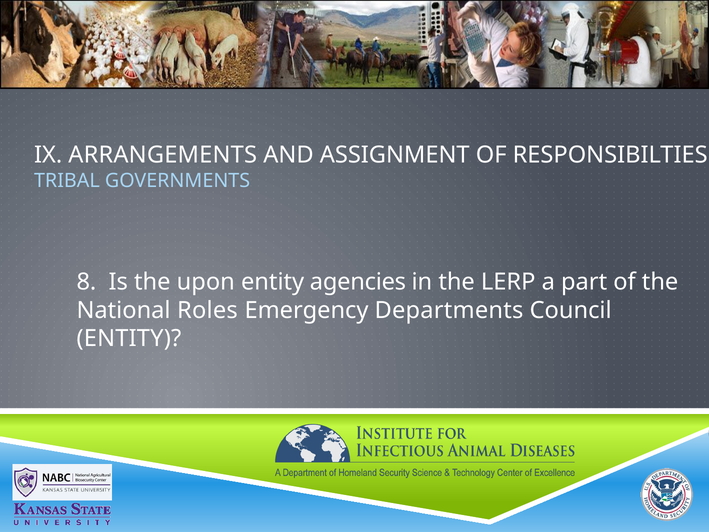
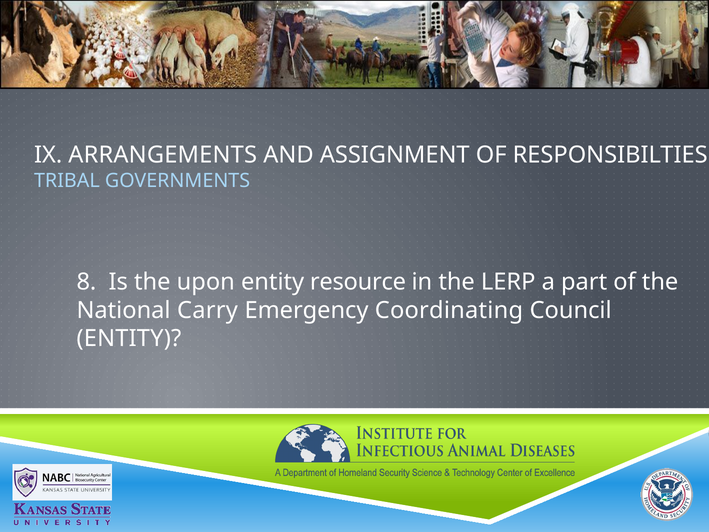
agencies: agencies -> resource (358, 282)
Roles: Roles -> Carry (207, 310)
Departments: Departments -> Coordinating (449, 310)
